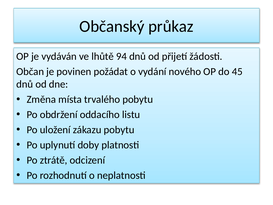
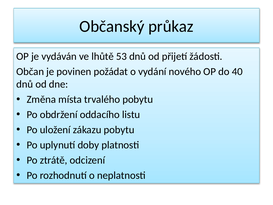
94: 94 -> 53 (121, 56)
45: 45 -> 40 (237, 71)
